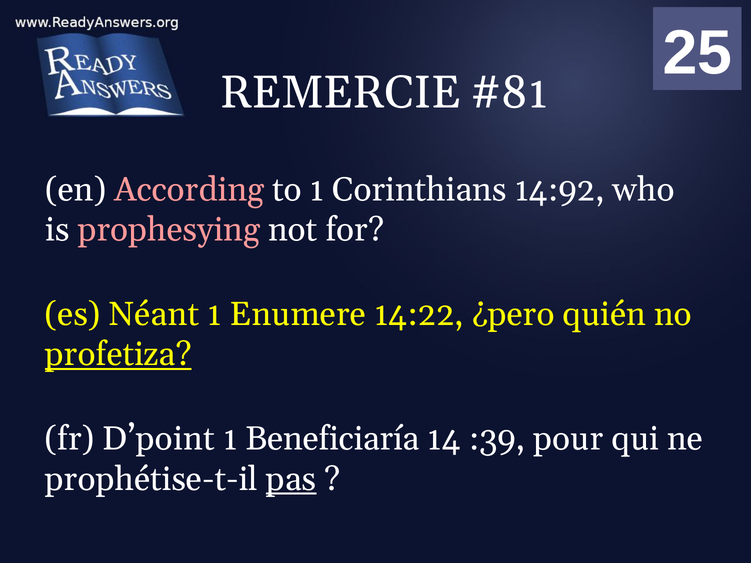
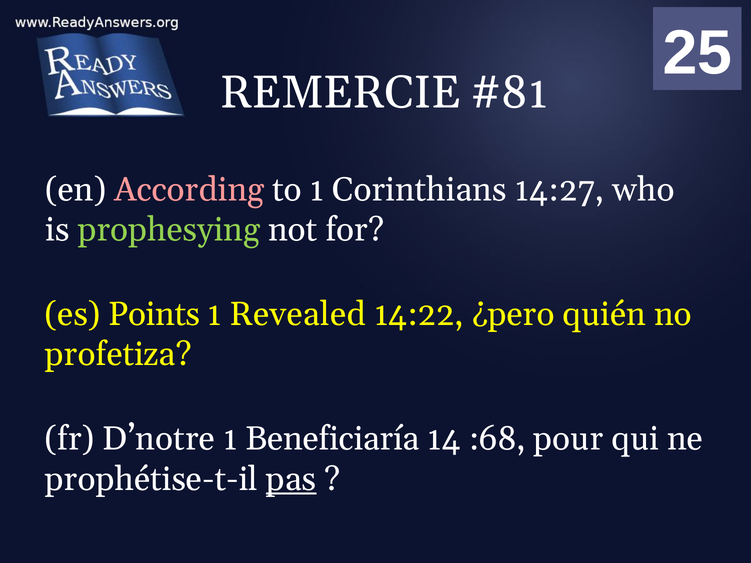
14:92: 14:92 -> 14:27 (559, 190)
prophesying colour: pink -> light green (169, 230)
Néant: Néant -> Points (154, 315)
Enumere: Enumere -> Revealed (298, 315)
profetiza underline: present -> none (118, 355)
D’point: D’point -> D’notre (159, 439)
:39: :39 -> :68 (497, 439)
